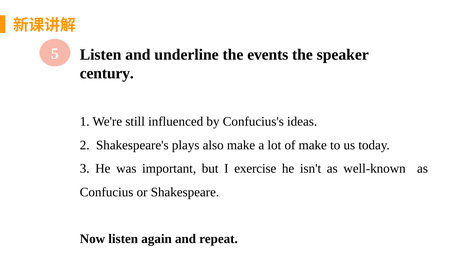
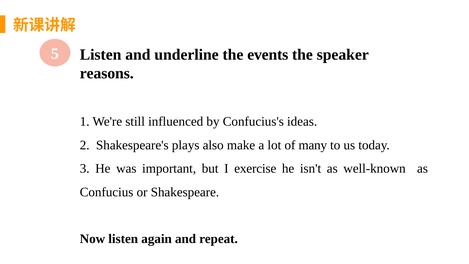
century: century -> reasons (107, 73)
of make: make -> many (313, 145)
